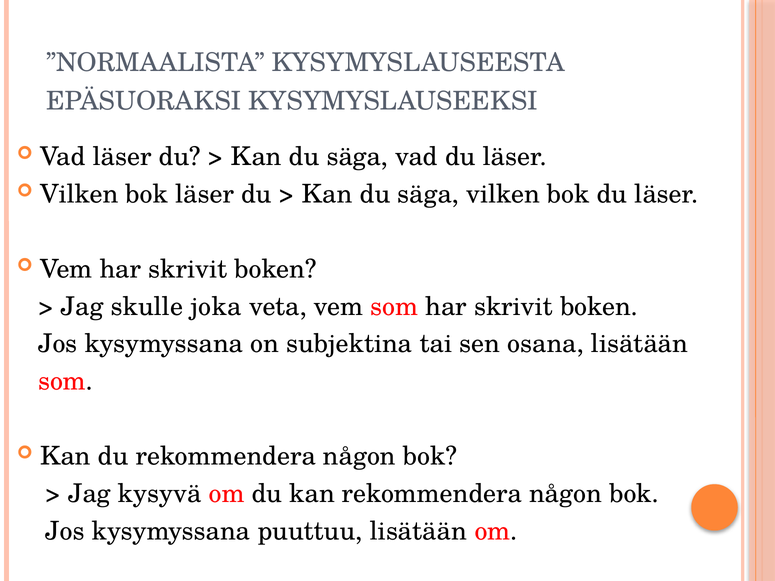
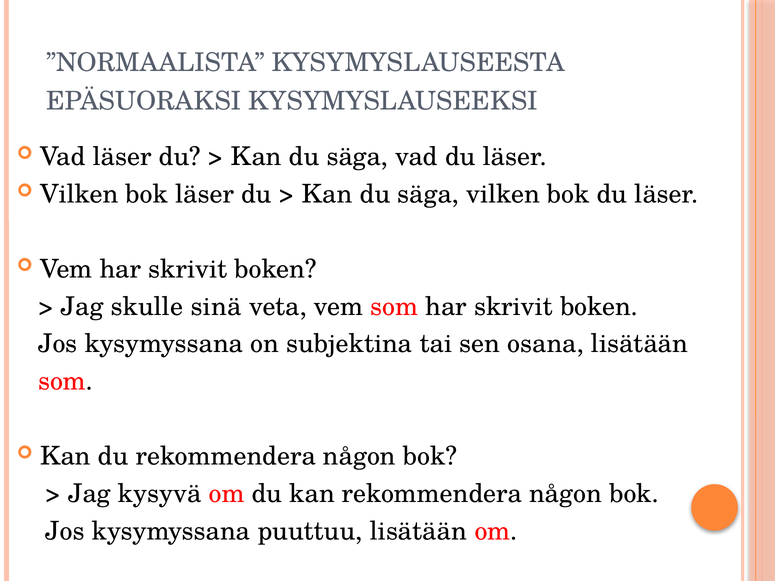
joka: joka -> sinä (216, 307)
